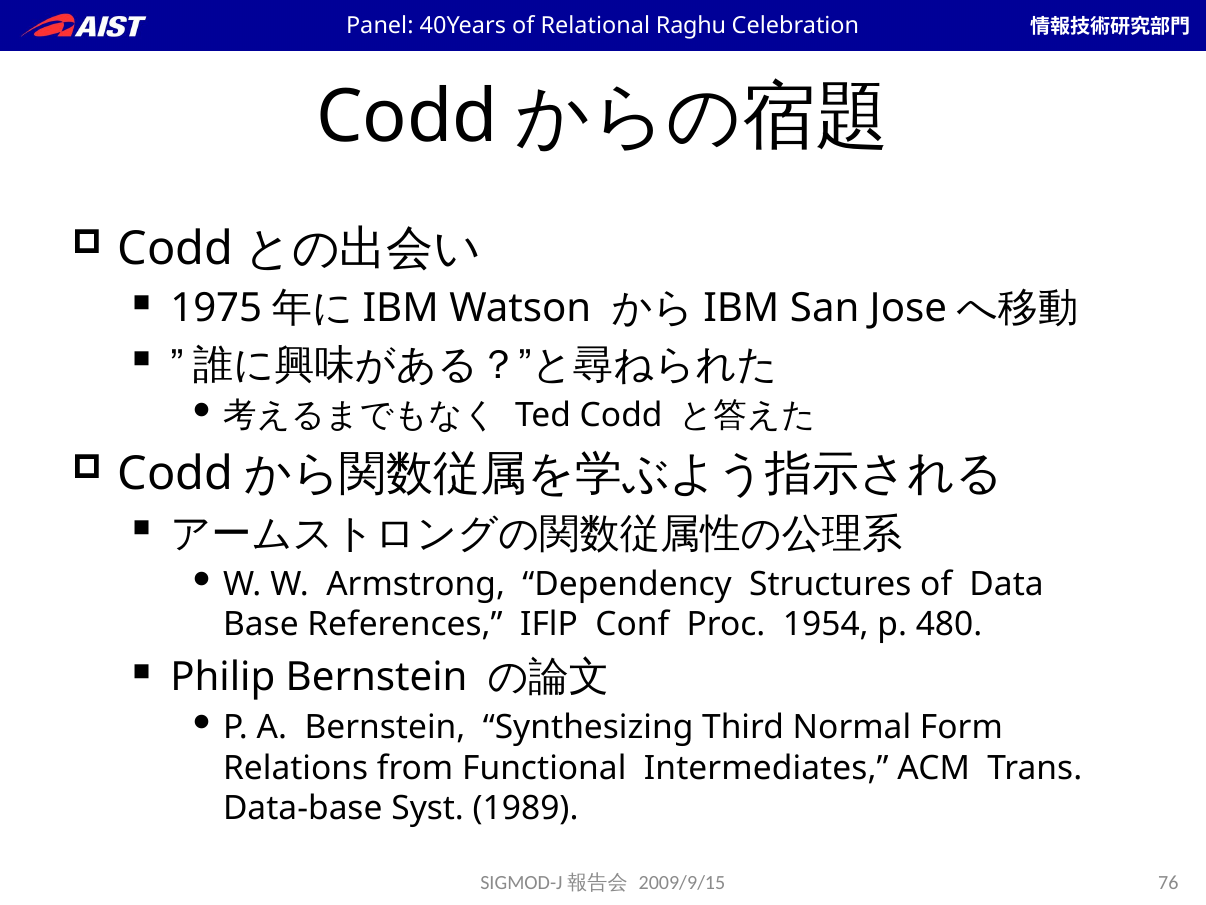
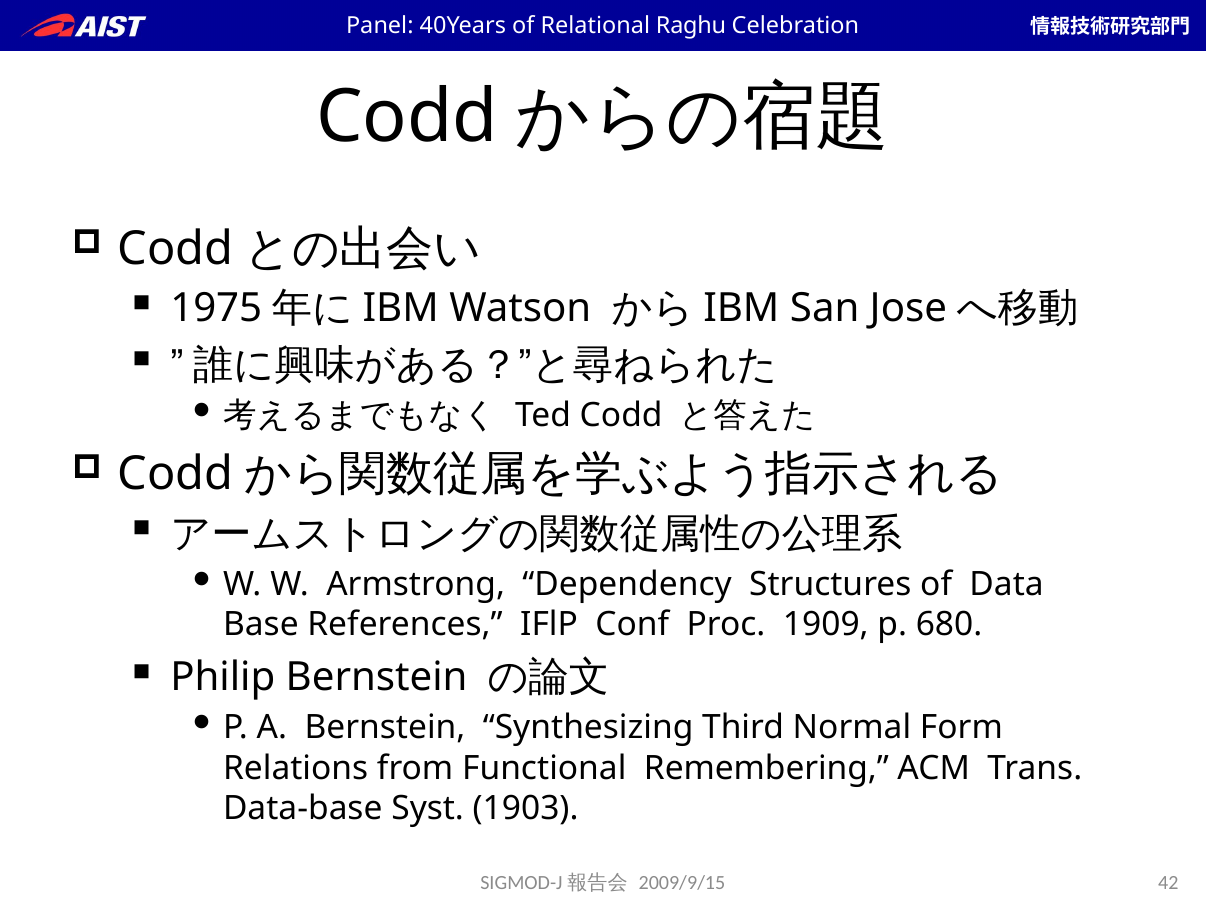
1954: 1954 -> 1909 (826, 624)
480: 480 -> 680 (949, 624)
Intermediates: Intermediates -> Remembering (766, 768)
1989: 1989 -> 1903 (526, 808)
76: 76 -> 42 (1168, 882)
